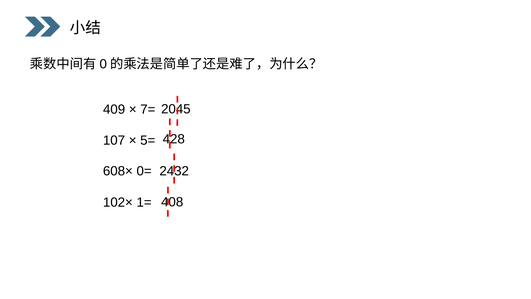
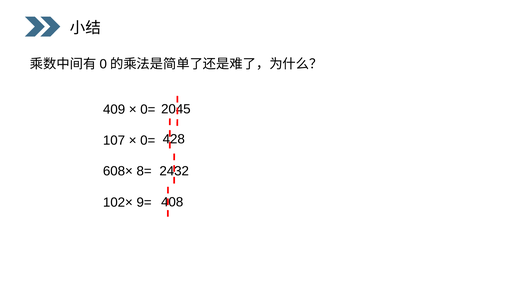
7=: 7= -> 0= (148, 109)
5=: 5= -> 0= (148, 140)
0=: 0= -> 8= (144, 171)
1=: 1= -> 9= (144, 202)
